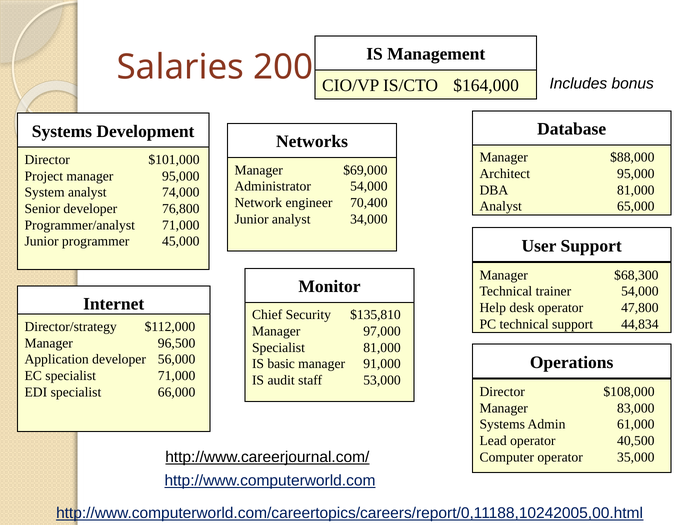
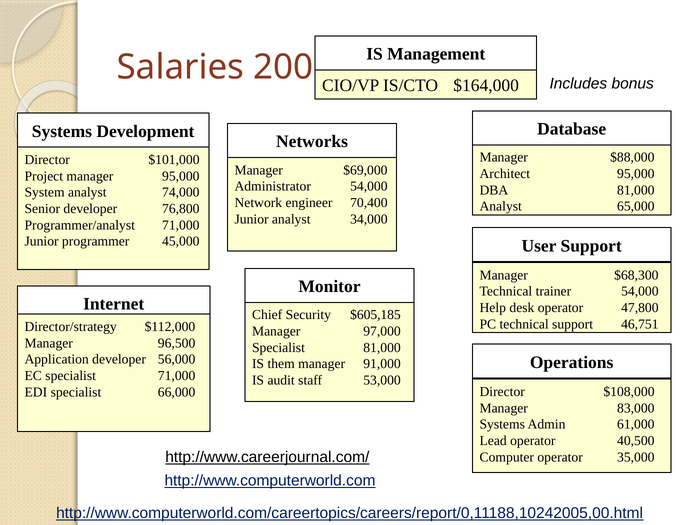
$135,810: $135,810 -> $605,185 (375, 315)
44,834: 44,834 -> 46,751 (640, 324)
basic: basic -> them (281, 364)
